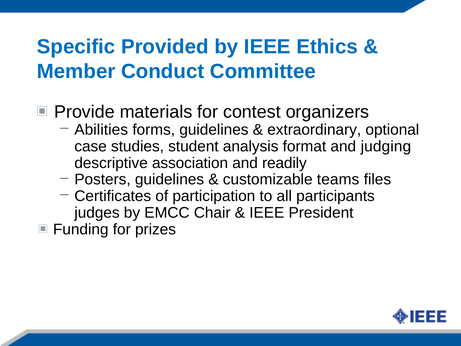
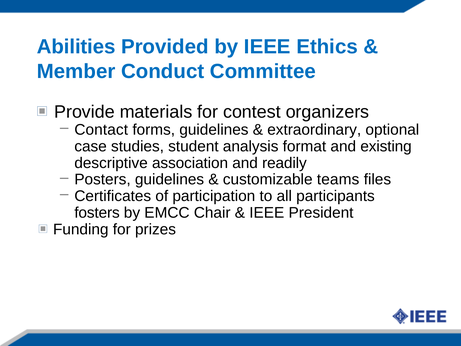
Specific: Specific -> Abilities (76, 47)
Abilities: Abilities -> Contact (101, 130)
judging: judging -> existing (386, 146)
judges: judges -> fosters (97, 213)
